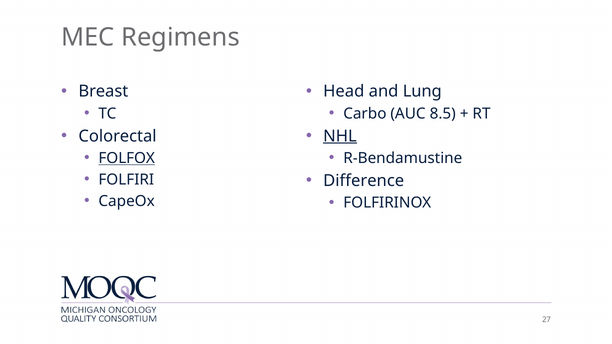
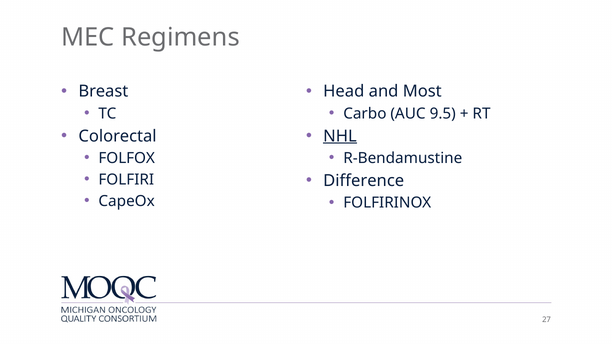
Lung: Lung -> Most (422, 91)
8.5: 8.5 -> 9.5 (443, 114)
FOLFOX underline: present -> none (127, 158)
